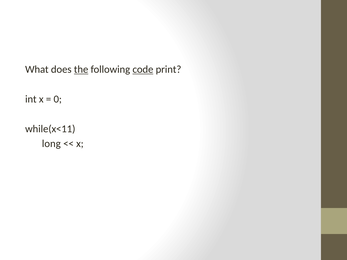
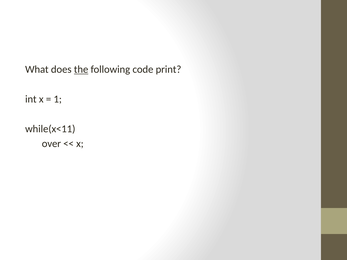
code underline: present -> none (143, 70)
0: 0 -> 1 (58, 99)
long: long -> over (51, 144)
